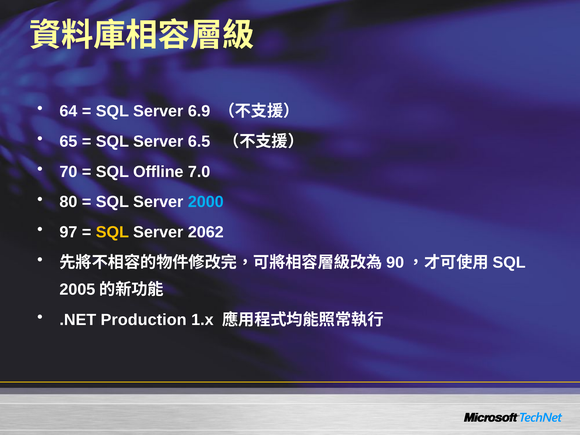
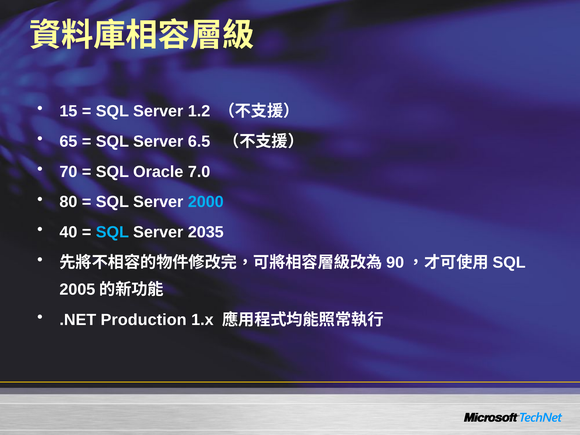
64: 64 -> 15 (68, 111)
6.9: 6.9 -> 1.2 (199, 111)
Offline: Offline -> Oracle (158, 172)
97: 97 -> 40 (68, 232)
SQL colour: yellow -> light blue (112, 232)
2062: 2062 -> 2035 (206, 232)
